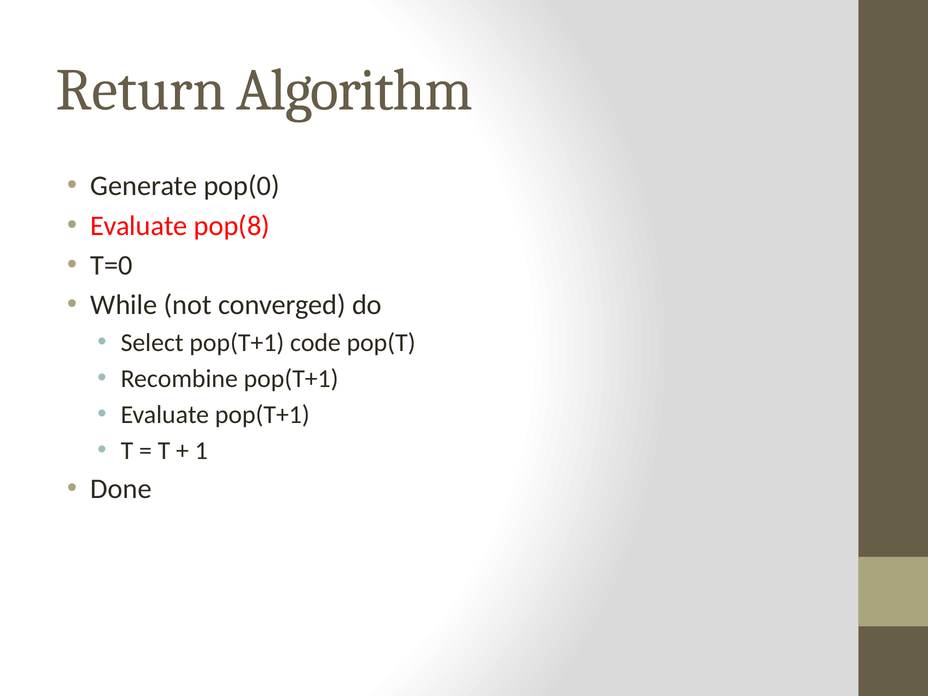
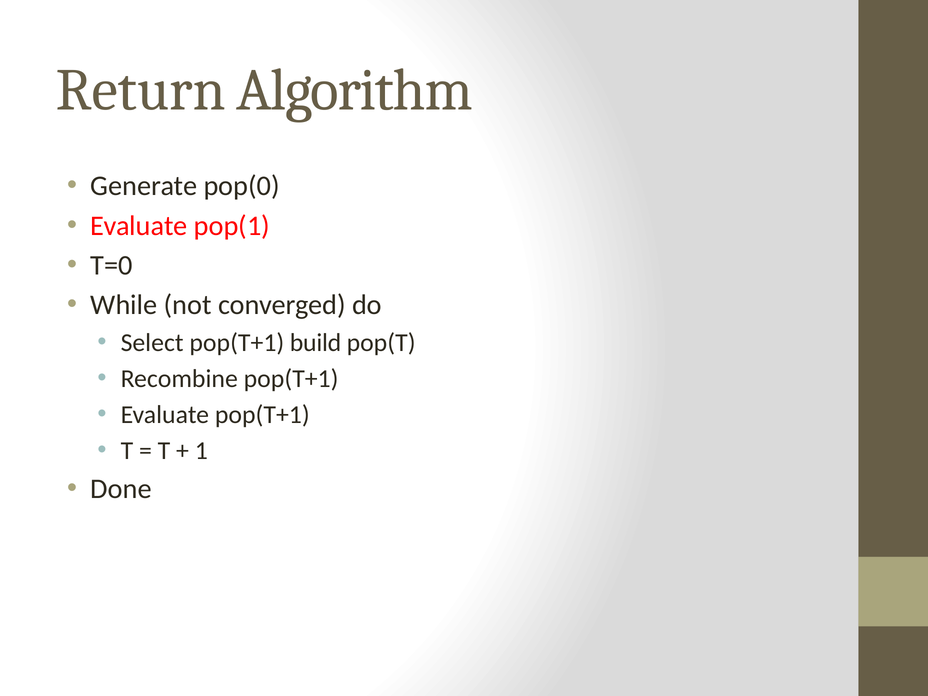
pop(8: pop(8 -> pop(1 (232, 226)
code: code -> build (316, 343)
